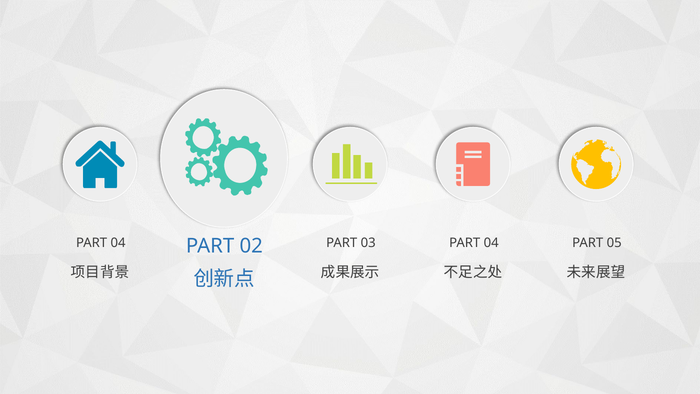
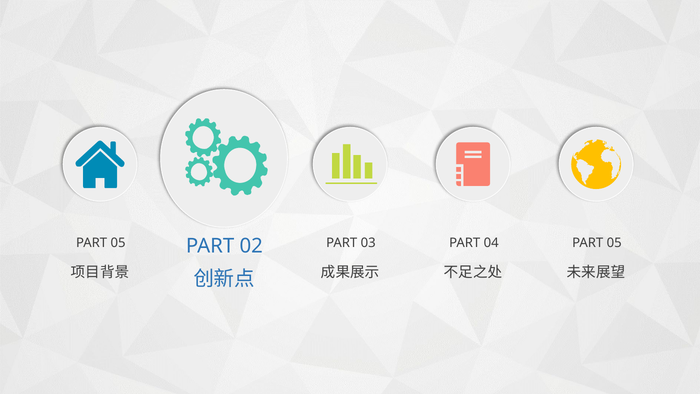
04: 04 -> 05 (118, 243)
